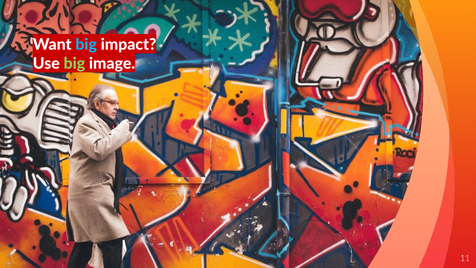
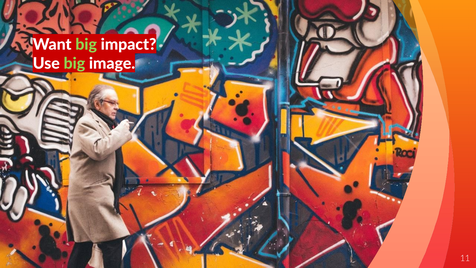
big colour: light blue -> light green (86, 44)
